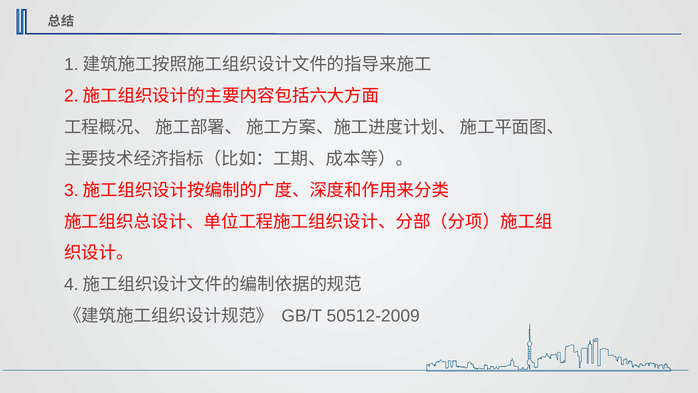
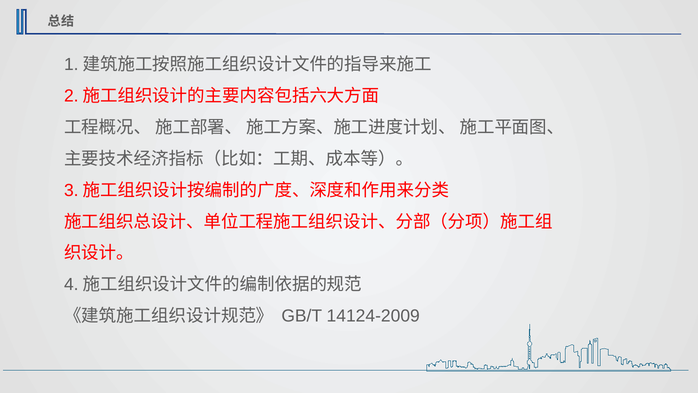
50512-2009: 50512-2009 -> 14124-2009 (373, 316)
